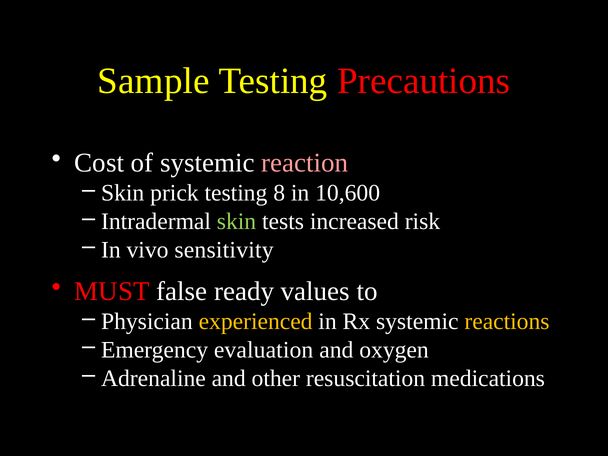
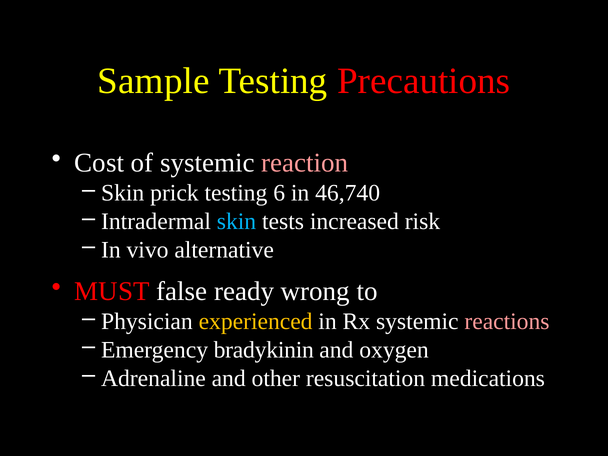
8: 8 -> 6 (279, 193)
10,600: 10,600 -> 46,740 (348, 193)
skin colour: light green -> light blue (237, 222)
sensitivity: sensitivity -> alternative (224, 250)
values: values -> wrong (315, 291)
reactions colour: yellow -> pink (507, 322)
evaluation: evaluation -> bradykinin (264, 350)
